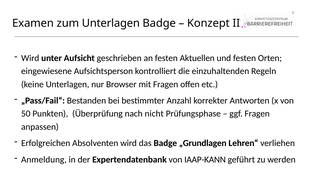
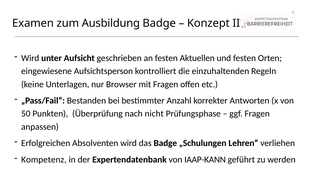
zum Unterlagen: Unterlagen -> Ausbildung (111, 23)
„Grundlagen: „Grundlagen -> „Schulungen (203, 143)
Anmeldung: Anmeldung -> Kompetenz (44, 160)
